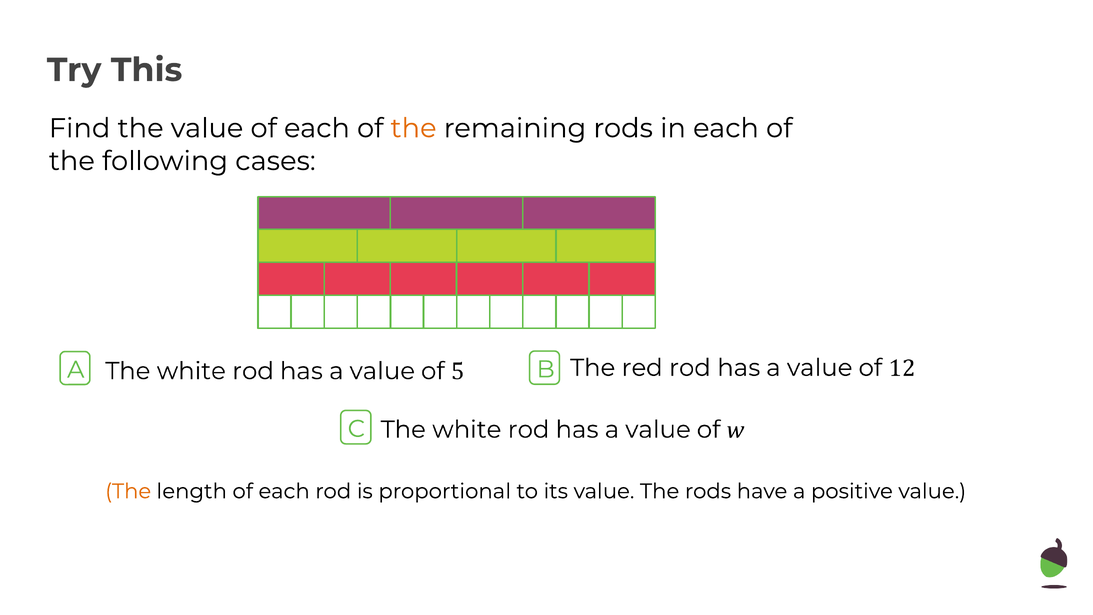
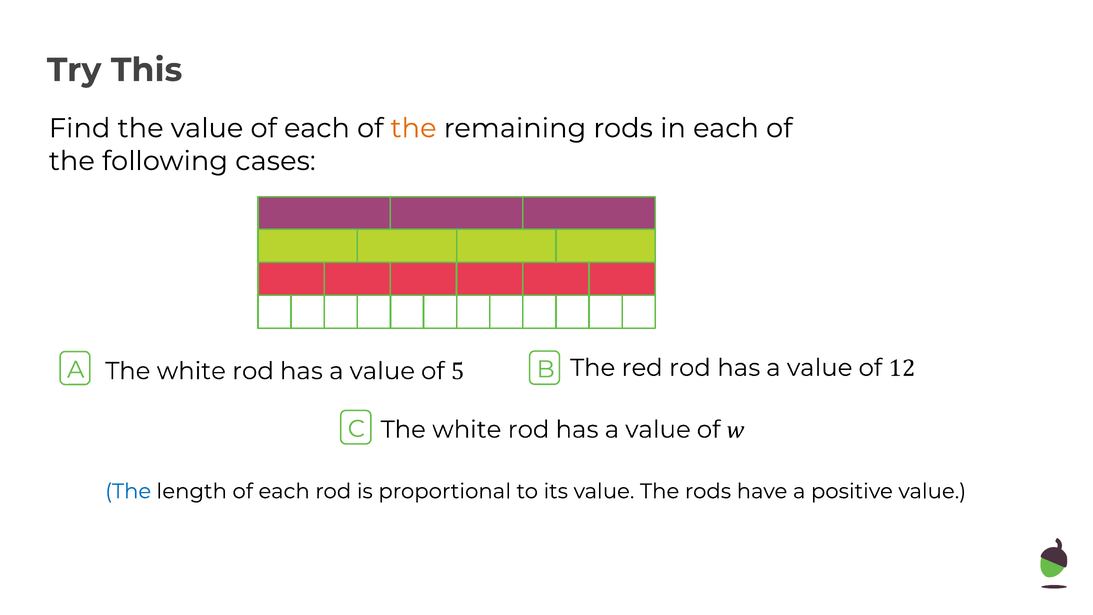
The colour: orange -> blue (128, 491)
